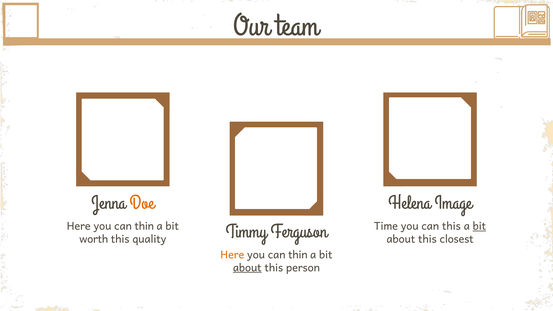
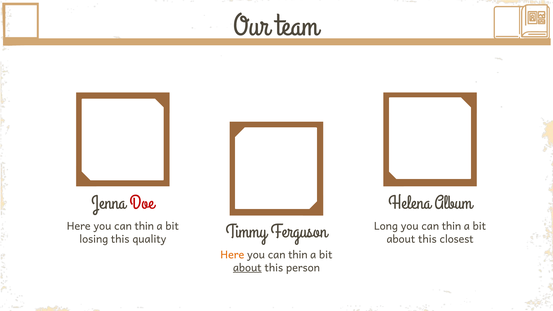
Doe colour: orange -> red (142, 202)
Image: Image -> Album (453, 202)
Time: Time -> Long (386, 226)
this: this -> thin (452, 226)
bit underline: present -> none (479, 226)
worth: worth -> losing (94, 239)
